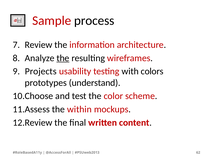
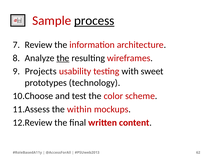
process underline: none -> present (94, 21)
colors: colors -> sweet (152, 71)
understand: understand -> technology (95, 83)
